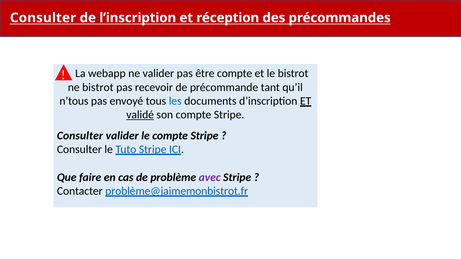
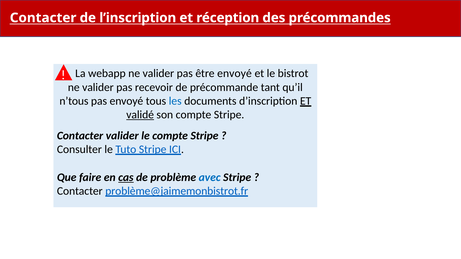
Consulter: Consulter -> Contacter (43, 18)
être compte: compte -> envoyé (234, 74)
bistrot: bistrot -> valider (98, 87)
Consulter: Consulter -> Contacter (80, 136)
cas underline: none -> present (126, 177)
avec colour: purple -> blue (210, 177)
